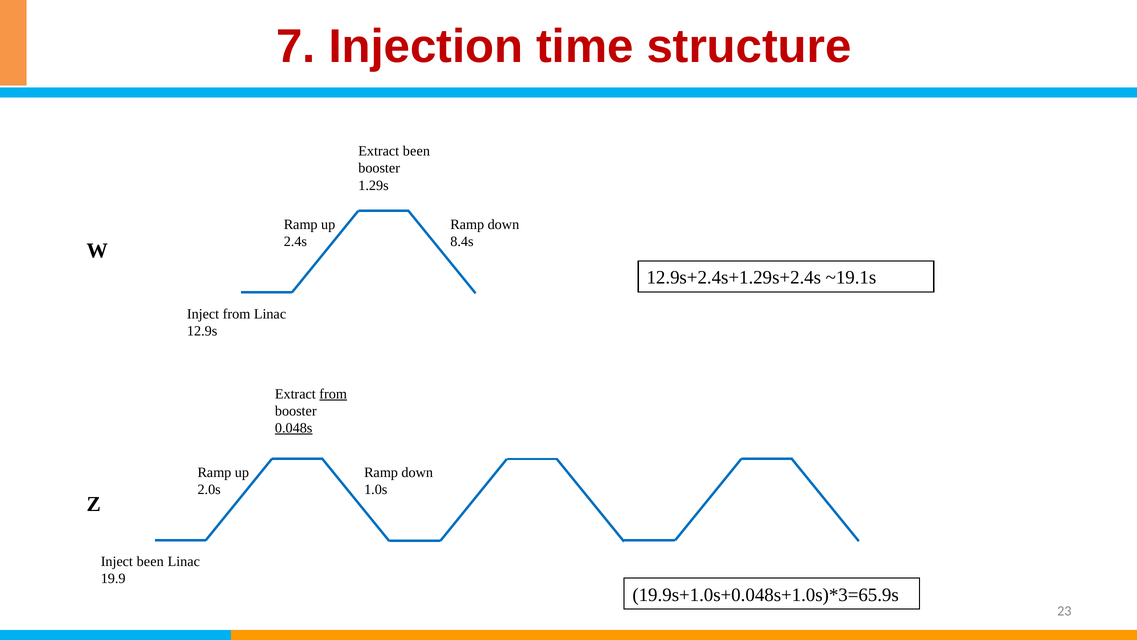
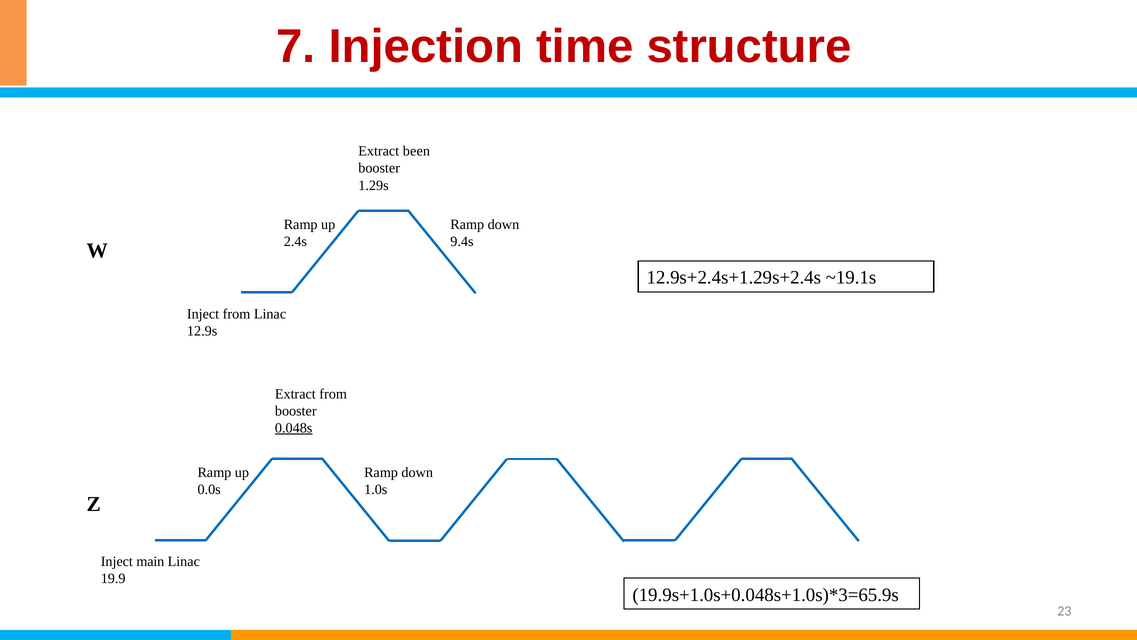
8.4s: 8.4s -> 9.4s (462, 241)
from underline: present -> none (333, 394)
2.0s: 2.0s -> 0.0s (209, 489)
Inject been: been -> main (150, 561)
